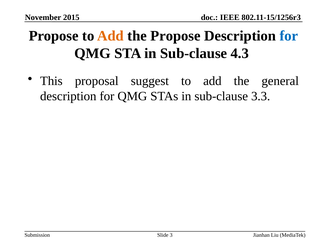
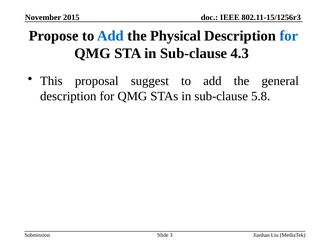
Add colour: orange -> blue (110, 36)
the Propose: Propose -> Physical (176, 36)
3.3: 3.3 -> 5.8 (261, 96)
